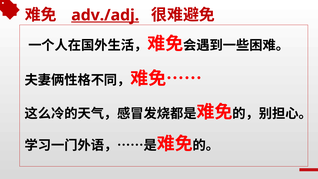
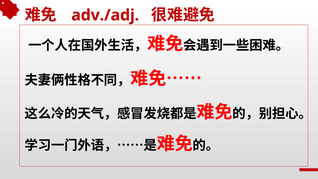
adv./adj underline: present -> none (105, 15)
